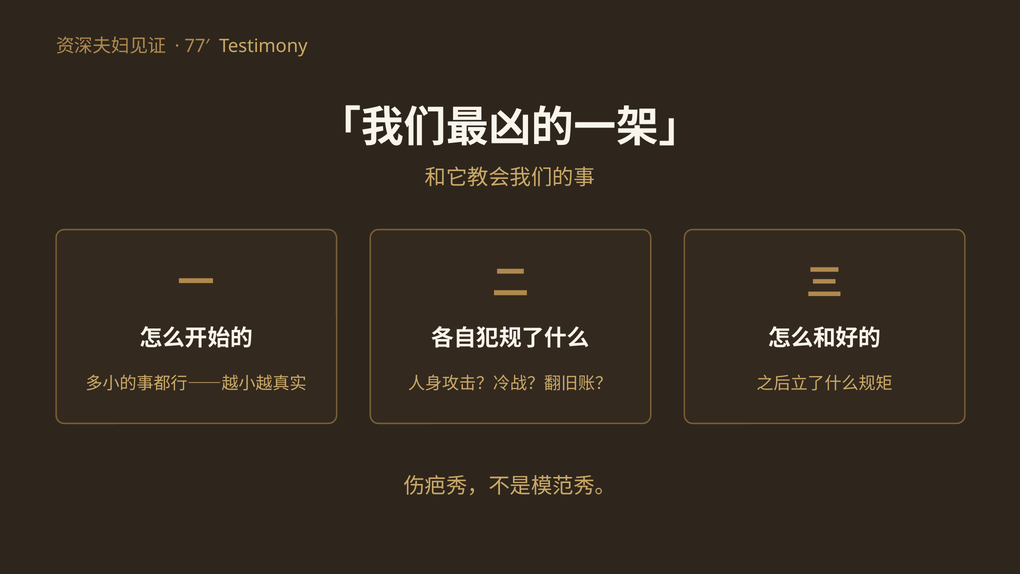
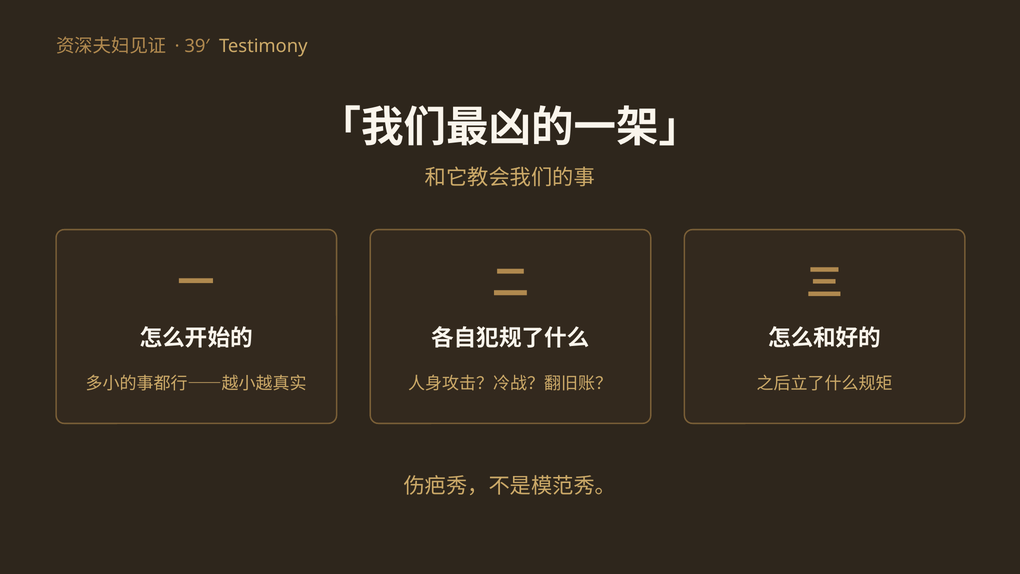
77′: 77′ -> 39′ (197, 46)
